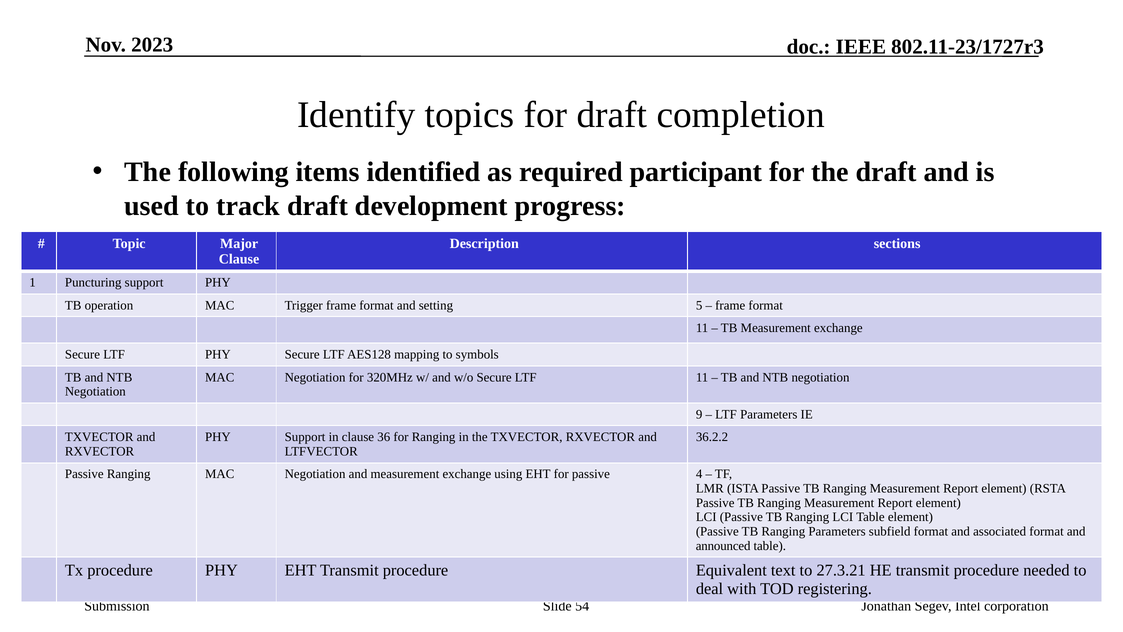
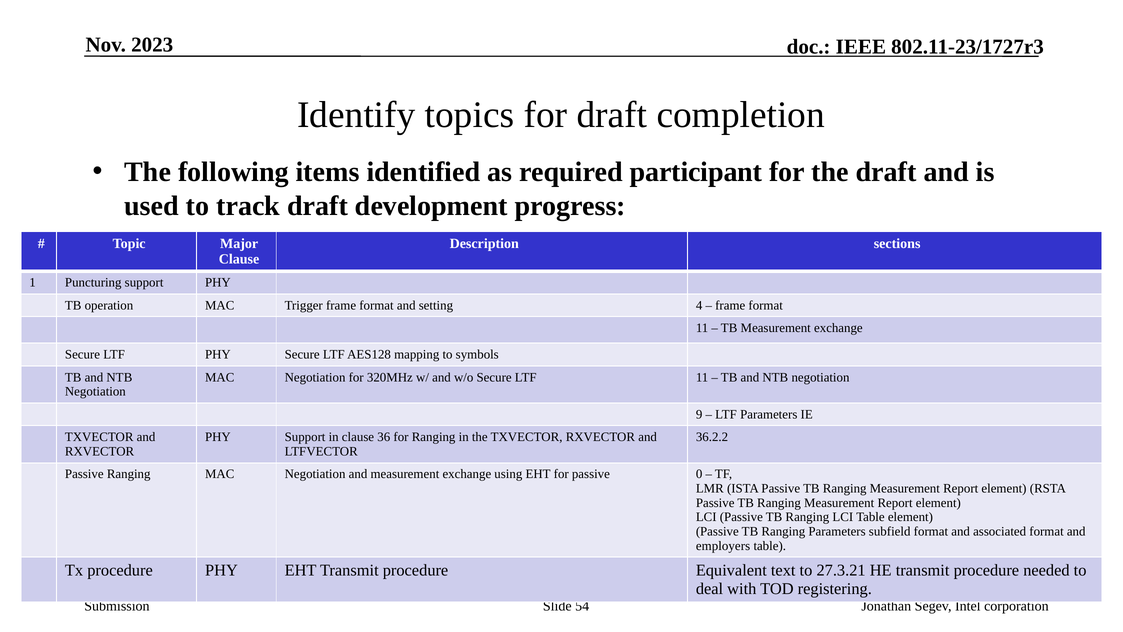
5: 5 -> 4 (699, 305)
4: 4 -> 0 (699, 474)
announced: announced -> employers (723, 546)
